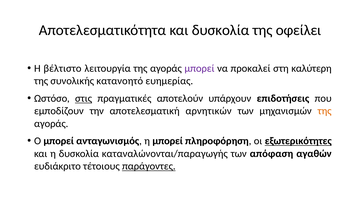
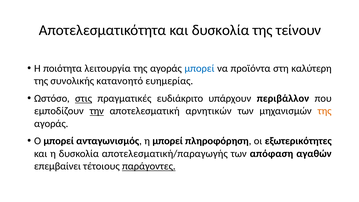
οφείλει: οφείλει -> τείνουν (299, 30)
βέλτιστο: βέλτιστο -> ποιότητα (63, 68)
μπορεί colour: purple -> blue (199, 68)
προκαλεί: προκαλεί -> προϊόντα (251, 68)
αποτελούν: αποτελούν -> ευδιάκριτο (180, 98)
επιδοτήσεις: επιδοτήσεις -> περιβάλλον (283, 98)
την underline: none -> present (97, 111)
εξωτερικότητες underline: present -> none (298, 141)
καταναλώνονται/παραγωγής: καταναλώνονται/παραγωγής -> αποτελεσματική/παραγωγής (165, 154)
ευδιάκριτο: ευδιάκριτο -> επεμβαίνει (57, 166)
